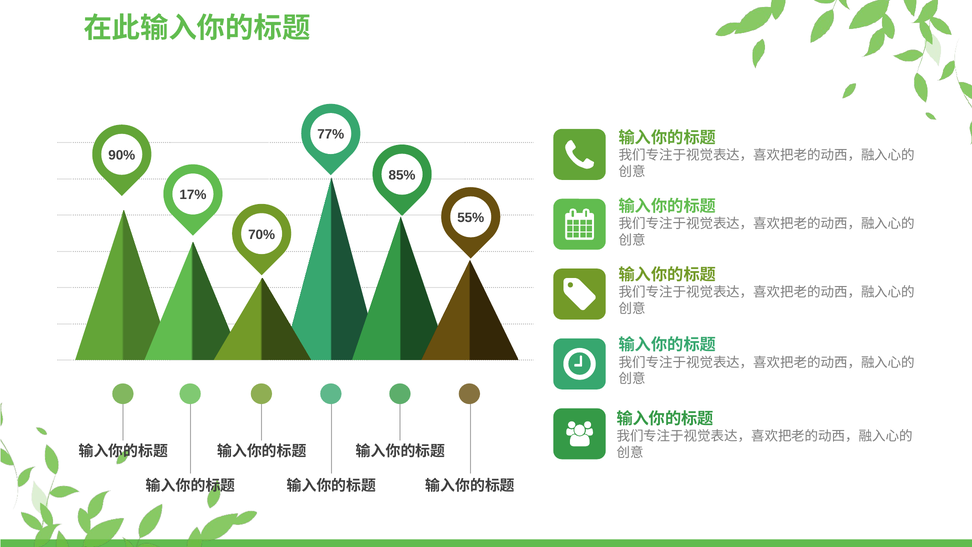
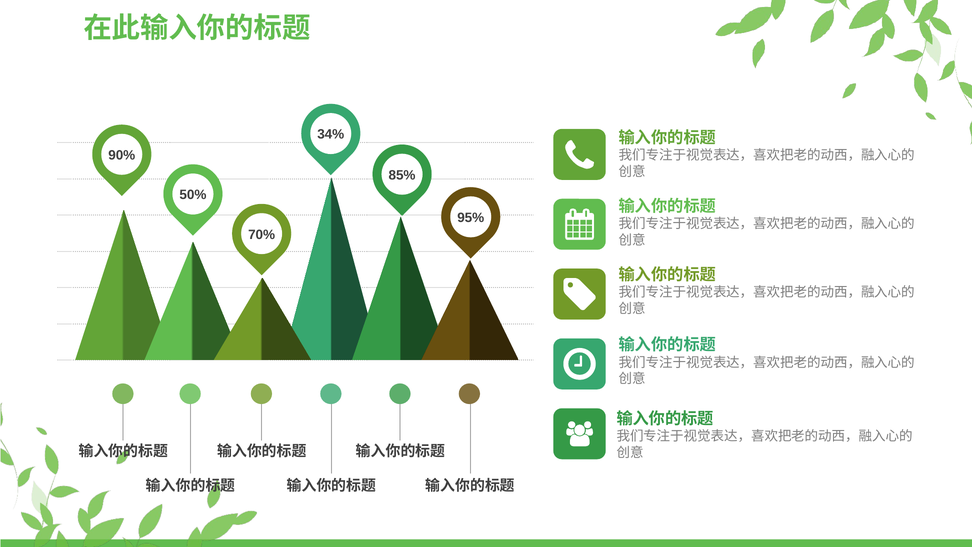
77%: 77% -> 34% (331, 134)
17%: 17% -> 50% (193, 195)
55%: 55% -> 95% (471, 218)
